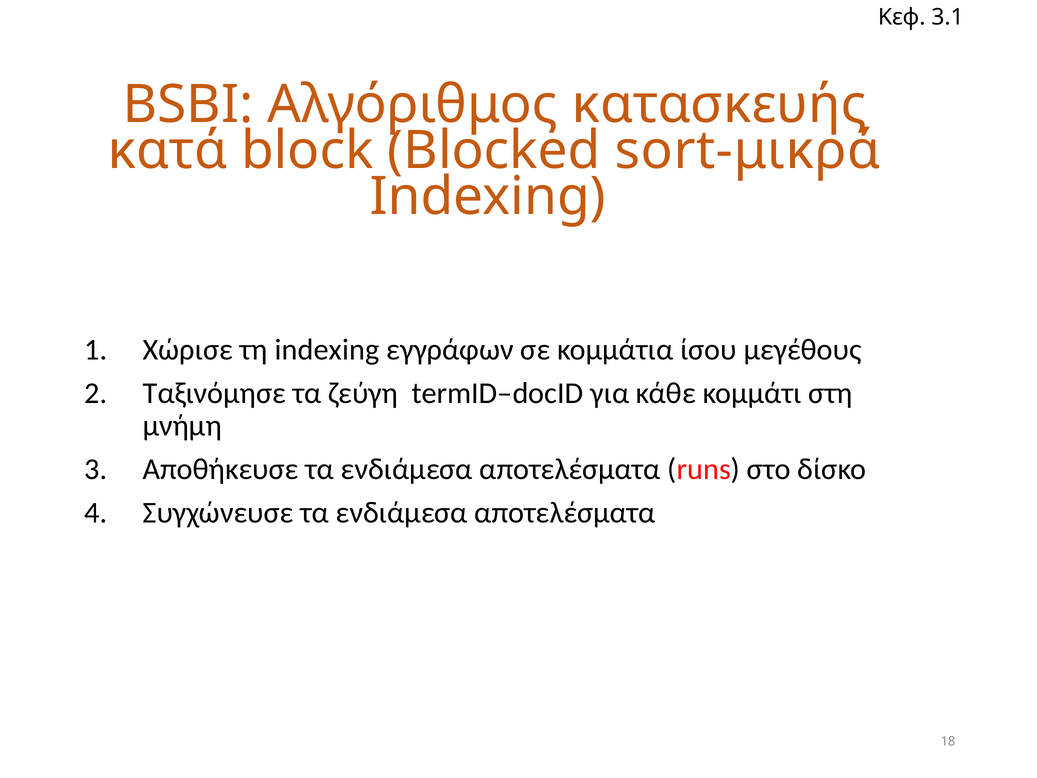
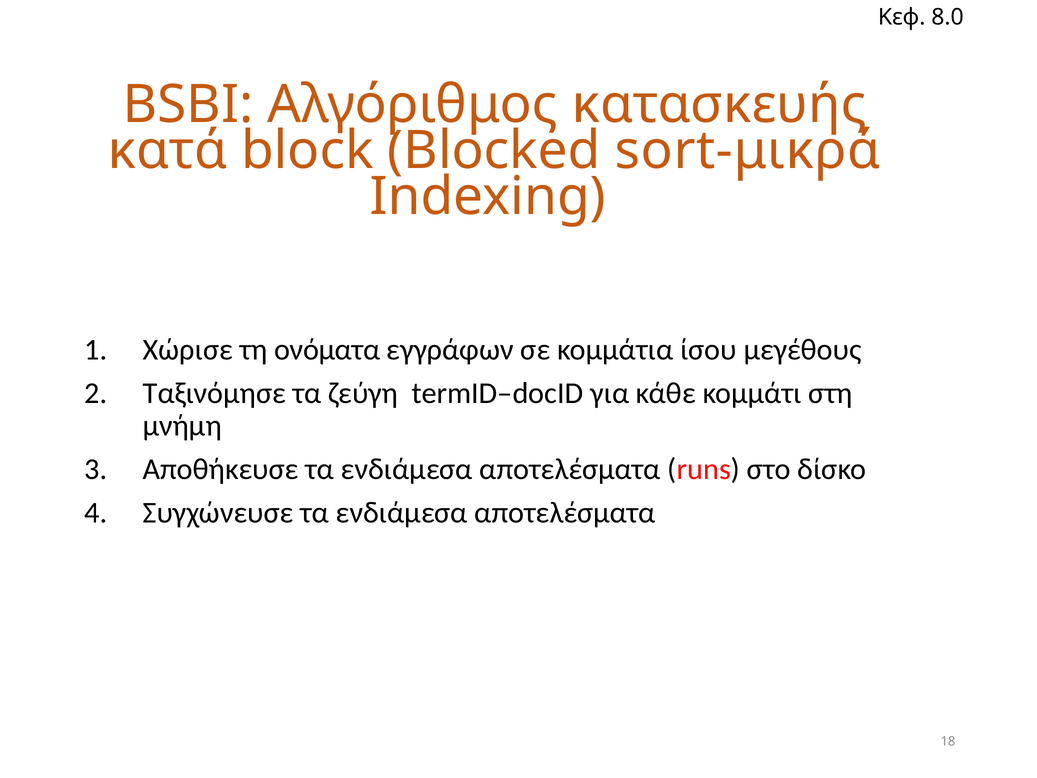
3.1: 3.1 -> 8.0 (947, 17)
τη indexing: indexing -> ονόματα (327, 350)
